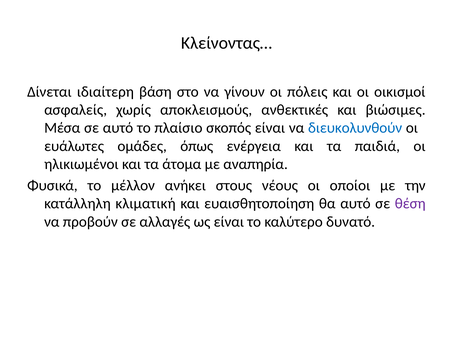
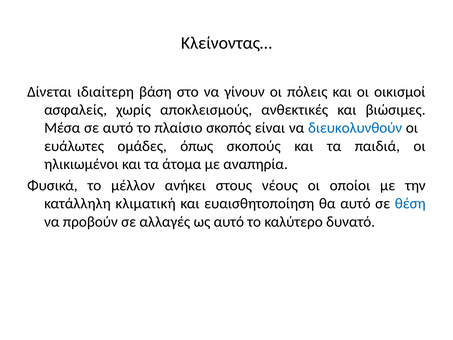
ενέργεια: ενέργεια -> σκοπούς (254, 146)
θέση colour: purple -> blue (410, 203)
ως είναι: είναι -> αυτό (229, 222)
